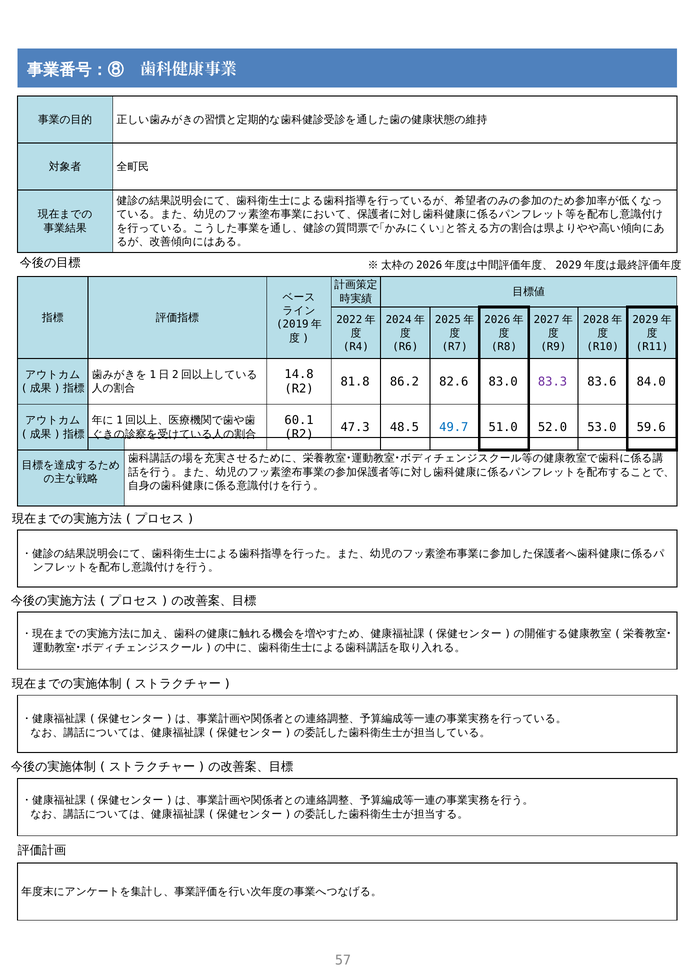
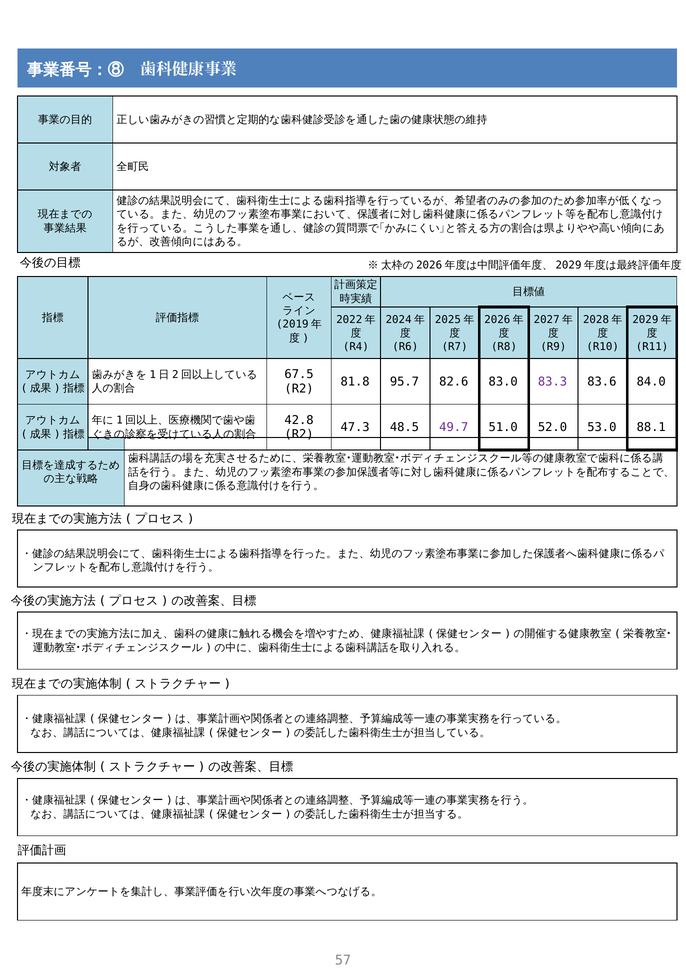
14.8: 14.8 -> 67.5 (299, 374)
86.2: 86.2 -> 95.7 (404, 382)
60.1: 60.1 -> 42.8 (299, 420)
49.7 colour: blue -> purple (454, 427)
59.6: 59.6 -> 88.1 (651, 427)
